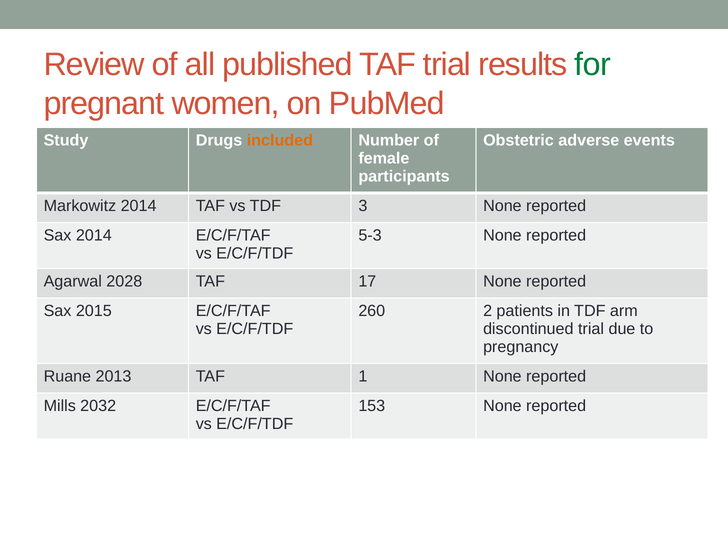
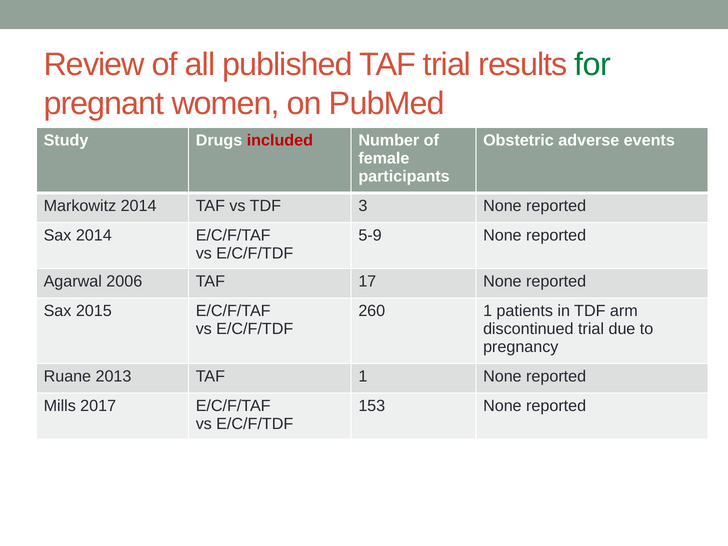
included colour: orange -> red (280, 140)
5-3: 5-3 -> 5-9 (370, 235)
2028: 2028 -> 2006 (124, 281)
260 2: 2 -> 1 (488, 311)
2032: 2032 -> 2017 (98, 406)
